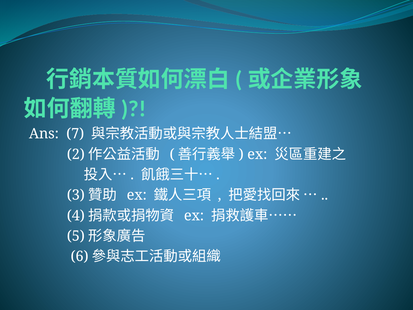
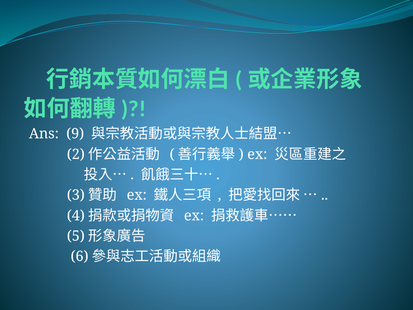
7: 7 -> 9 (75, 134)
